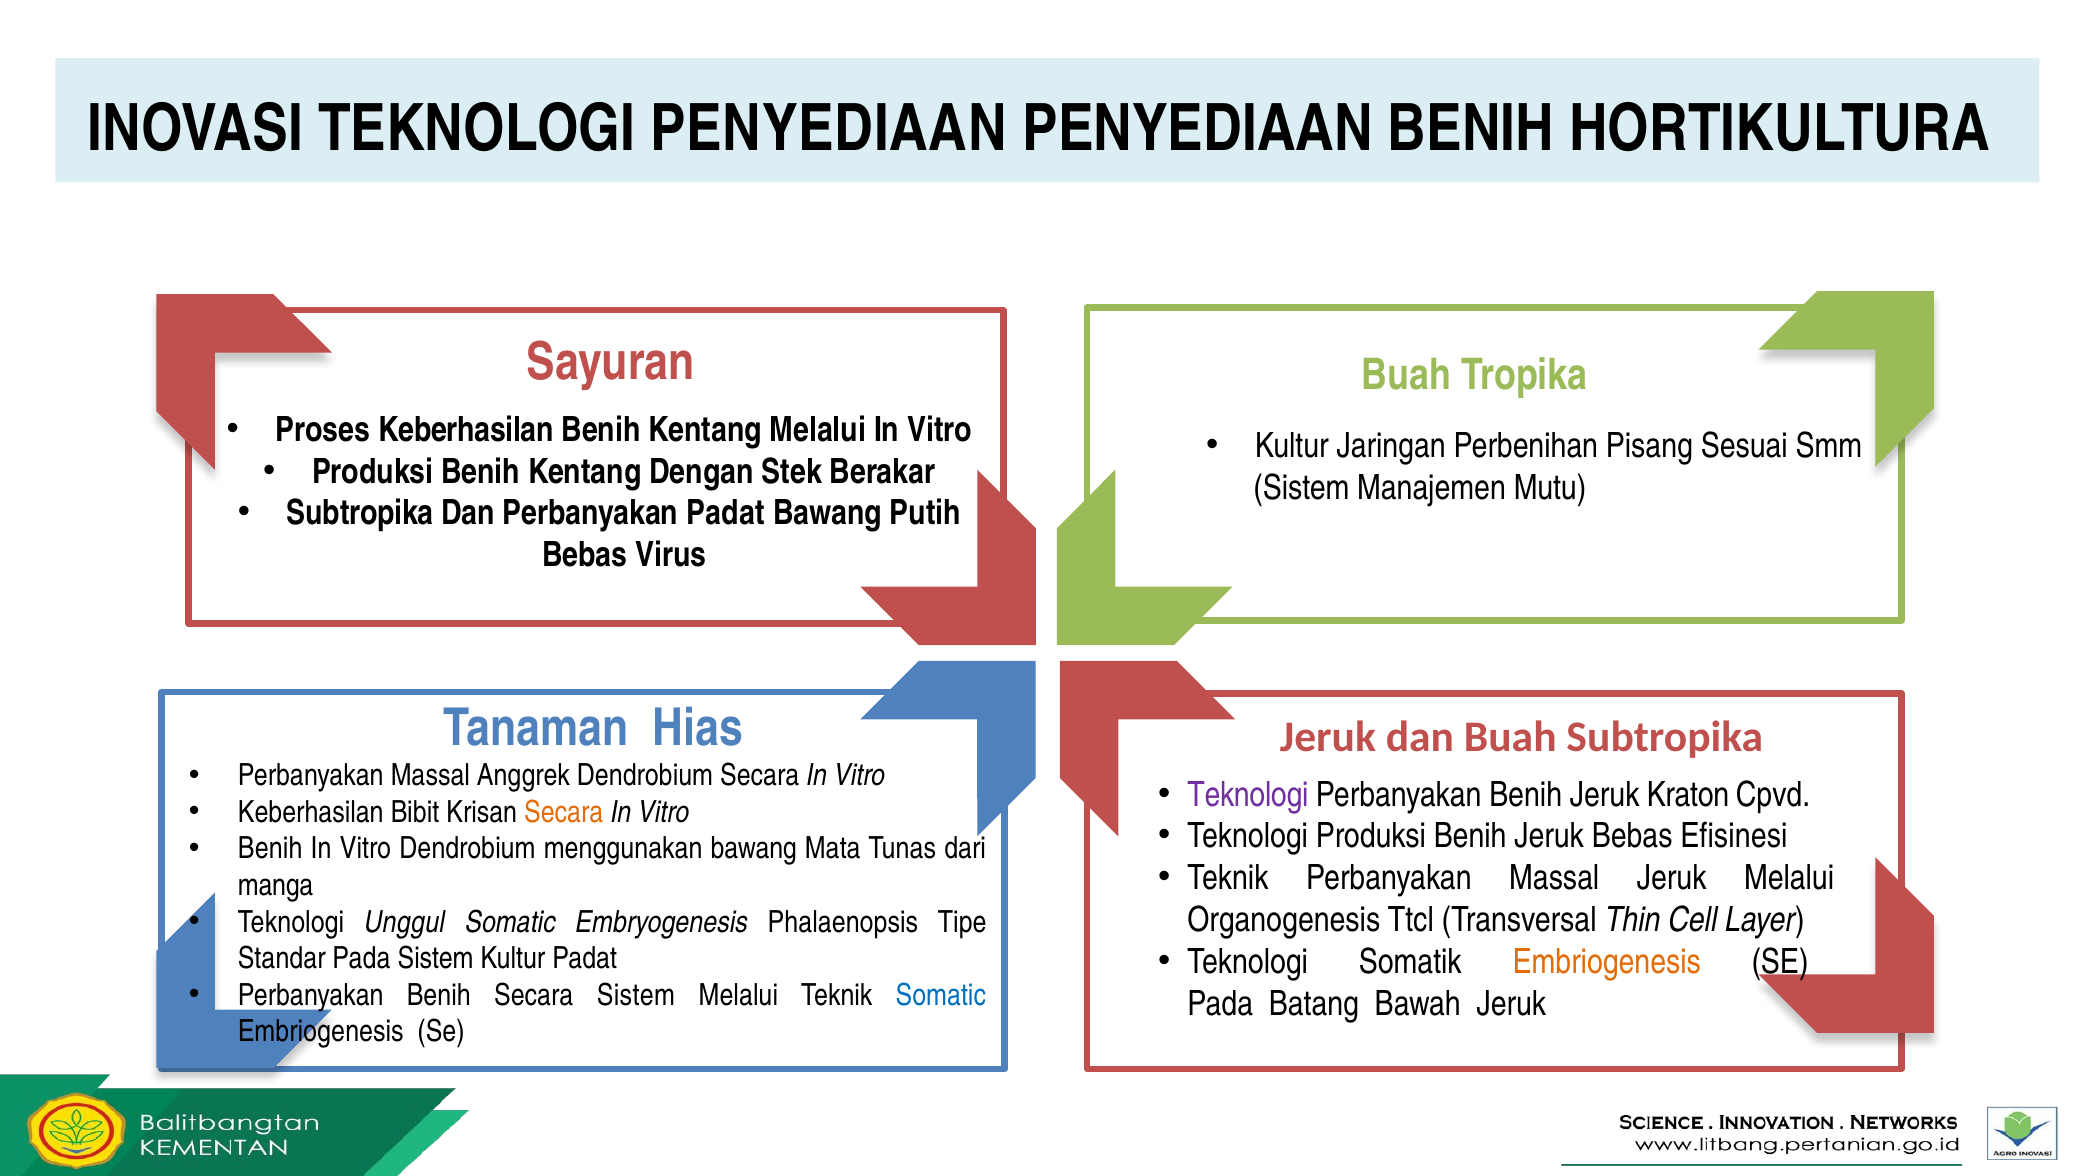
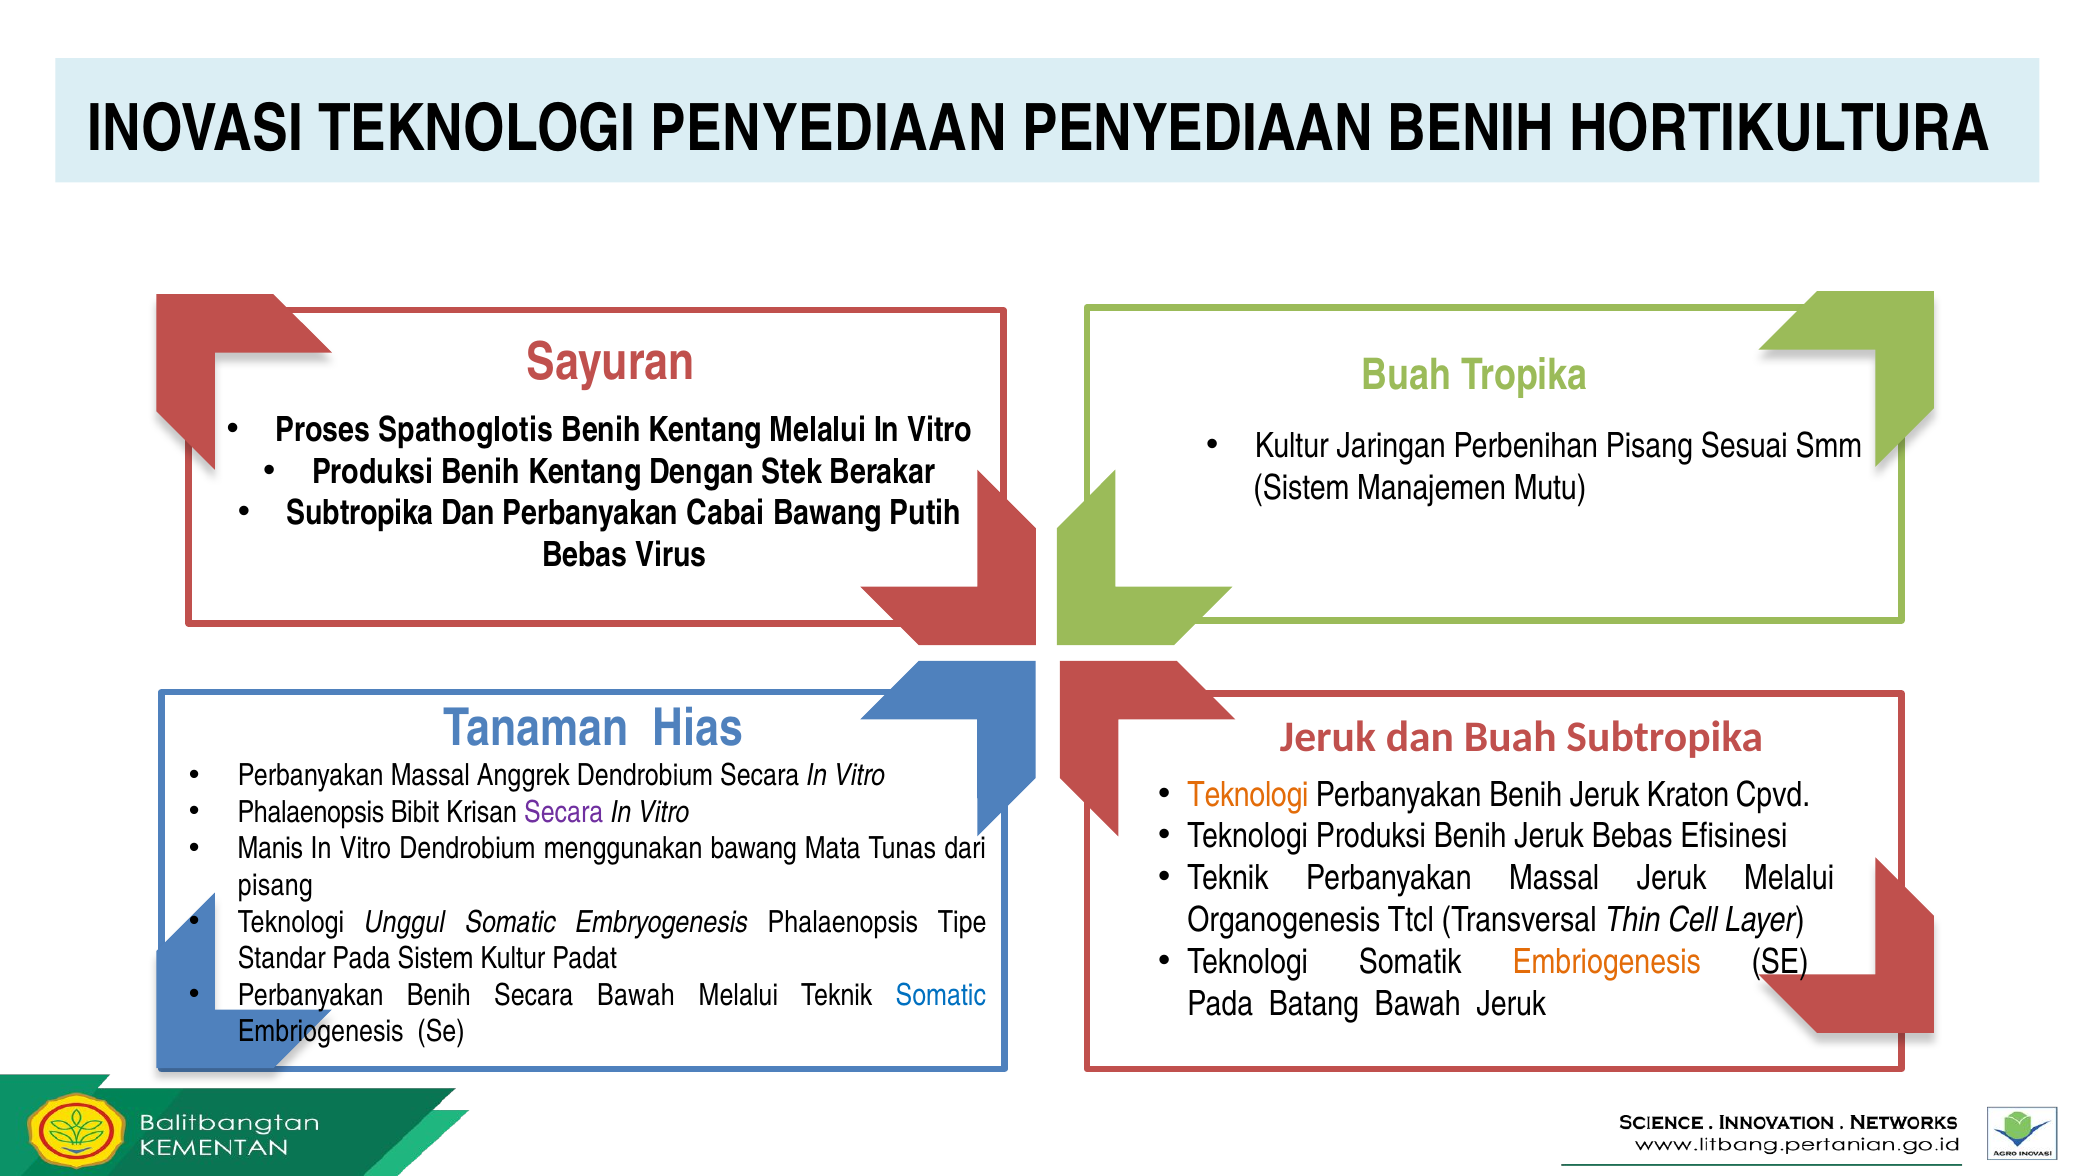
Proses Keberhasilan: Keberhasilan -> Spathoglotis (466, 430)
Perbanyakan Padat: Padat -> Cabai (726, 513)
Teknologi colour: purple -> orange (1248, 794)
Keberhasilan: Keberhasilan -> Phalaenopsis (311, 812)
Secara colour: orange -> purple (564, 812)
Benih: Benih -> Manis (270, 849)
manga: manga -> pisang (275, 885)
Secara Sistem: Sistem -> Bawah (636, 995)
